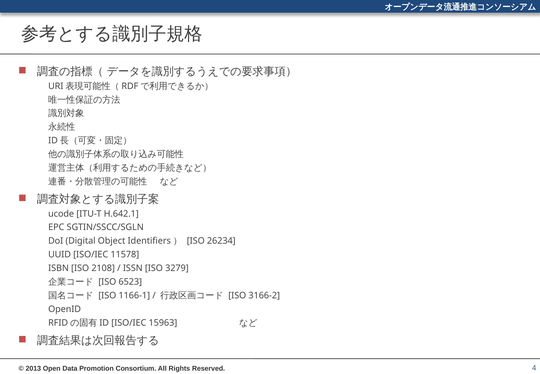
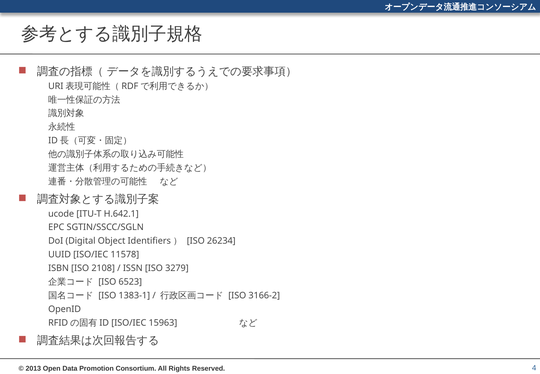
1166-1: 1166-1 -> 1383-1 (134, 295)
